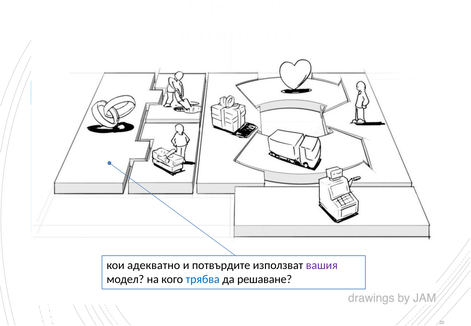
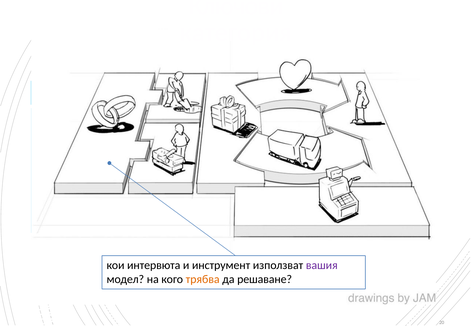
адекватно: адекватно -> интервюта (154, 265)
потвърдите: потвърдите -> инструмент (221, 265)
трябва colour: blue -> orange (203, 279)
